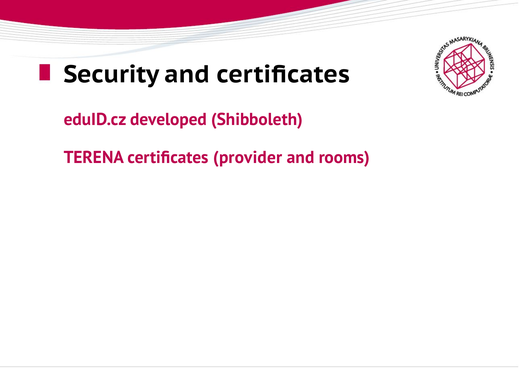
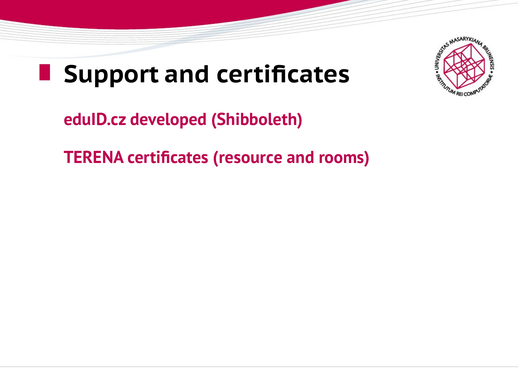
Security: Security -> Support (111, 74)
provider: provider -> resource (248, 157)
